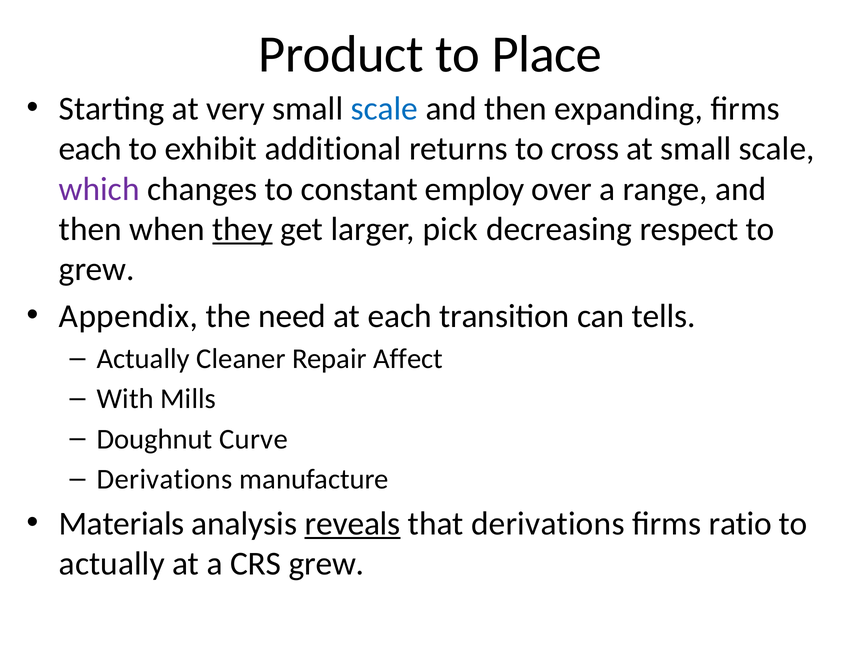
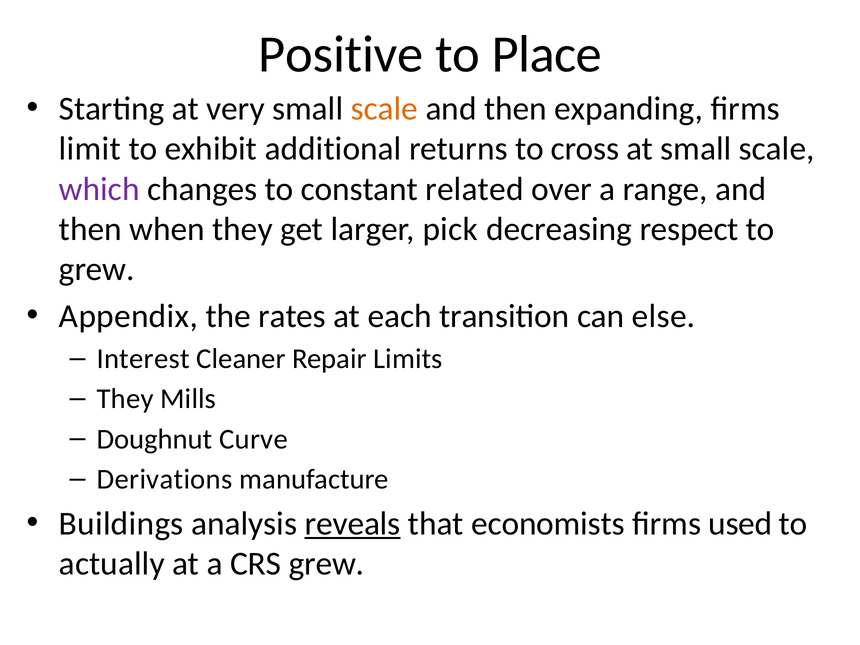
Product: Product -> Positive (341, 55)
scale colour: blue -> orange (384, 109)
each: each -> limit (90, 149)
employ: employ -> related (474, 189)
they underline: present -> none (243, 229)
need: need -> rates (292, 316)
tells: tells -> else (664, 316)
Actually: Actually -> Interest (143, 359)
Affect: Affect -> Limits (408, 359)
With: With -> They (125, 399)
Materials: Materials -> Buildings (121, 524)
that derivations: derivations -> economists (548, 524)
ratio: ratio -> used (740, 524)
